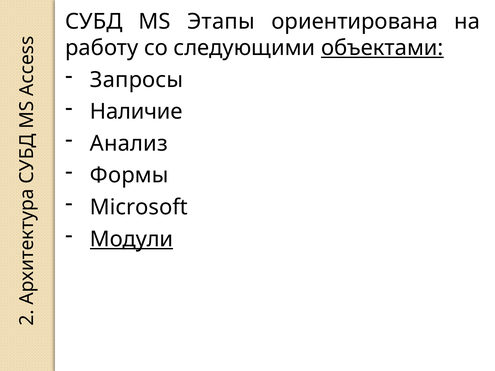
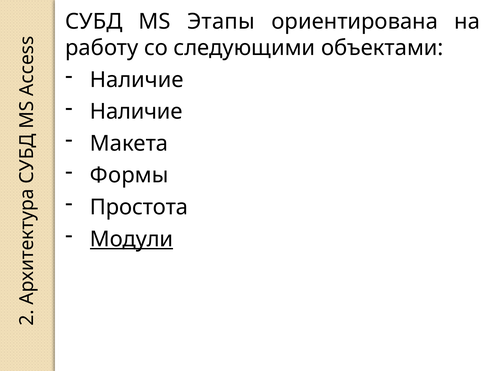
объектами underline: present -> none (382, 48)
Запросы: Запросы -> Наличие (137, 80)
Анализ: Анализ -> Макета (129, 144)
Microsoft: Microsoft -> Простота (139, 207)
